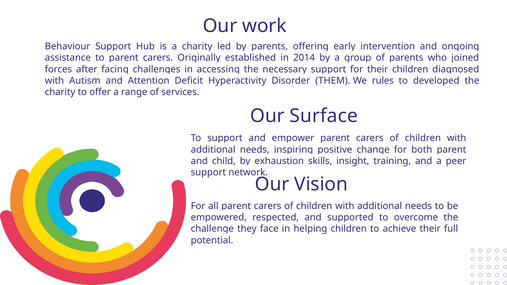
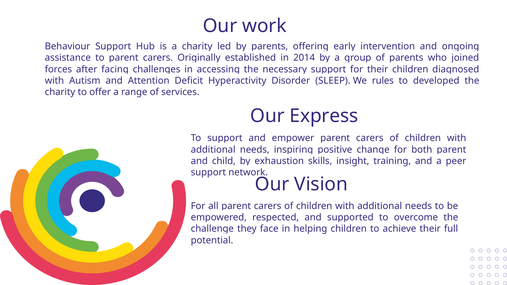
THEM: THEM -> SLEEP (333, 81)
Surface: Surface -> Express (324, 116)
